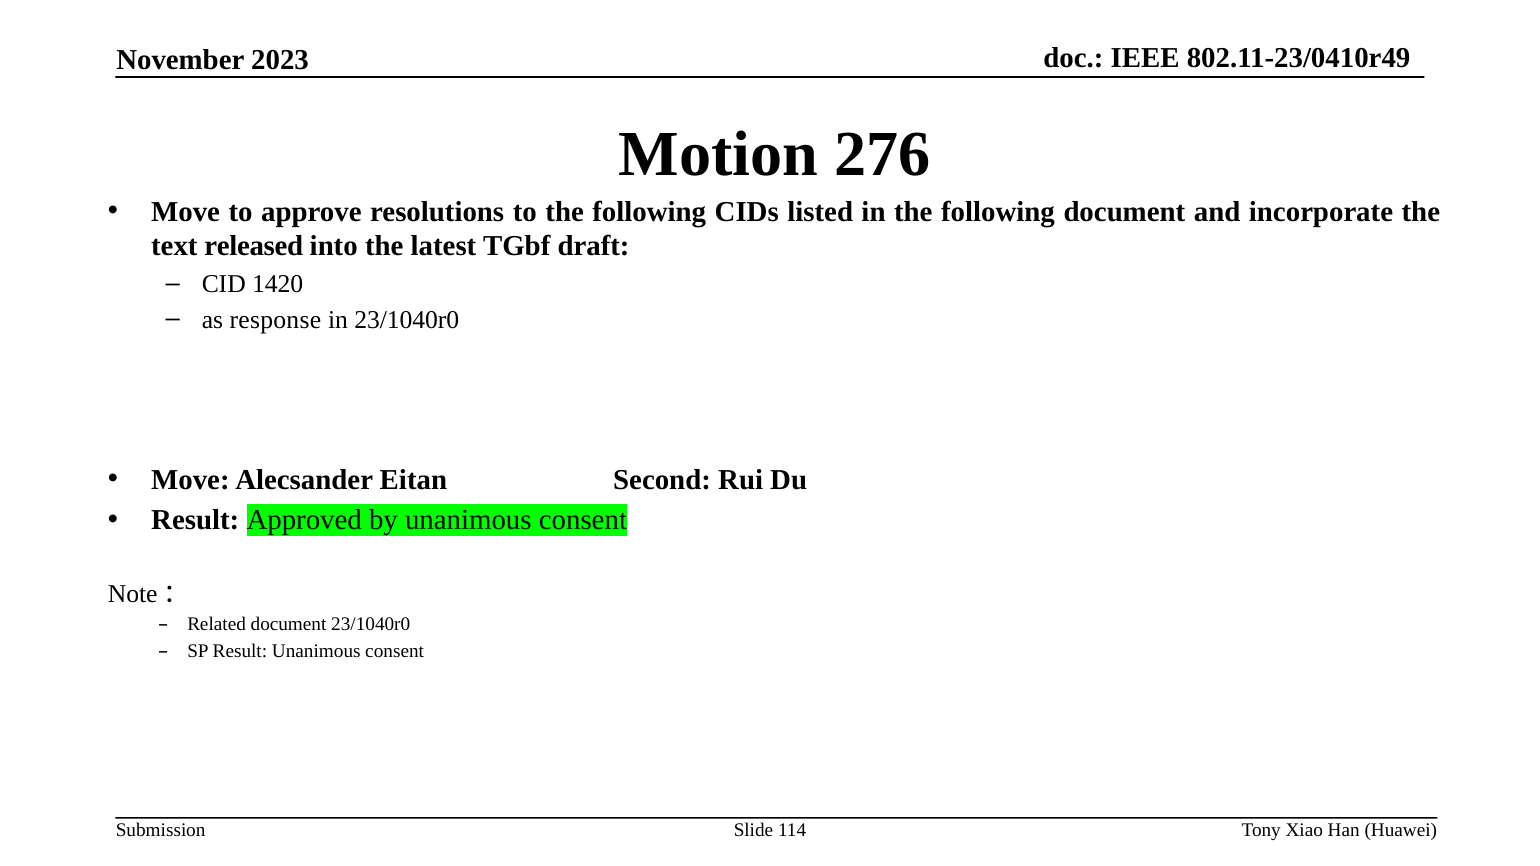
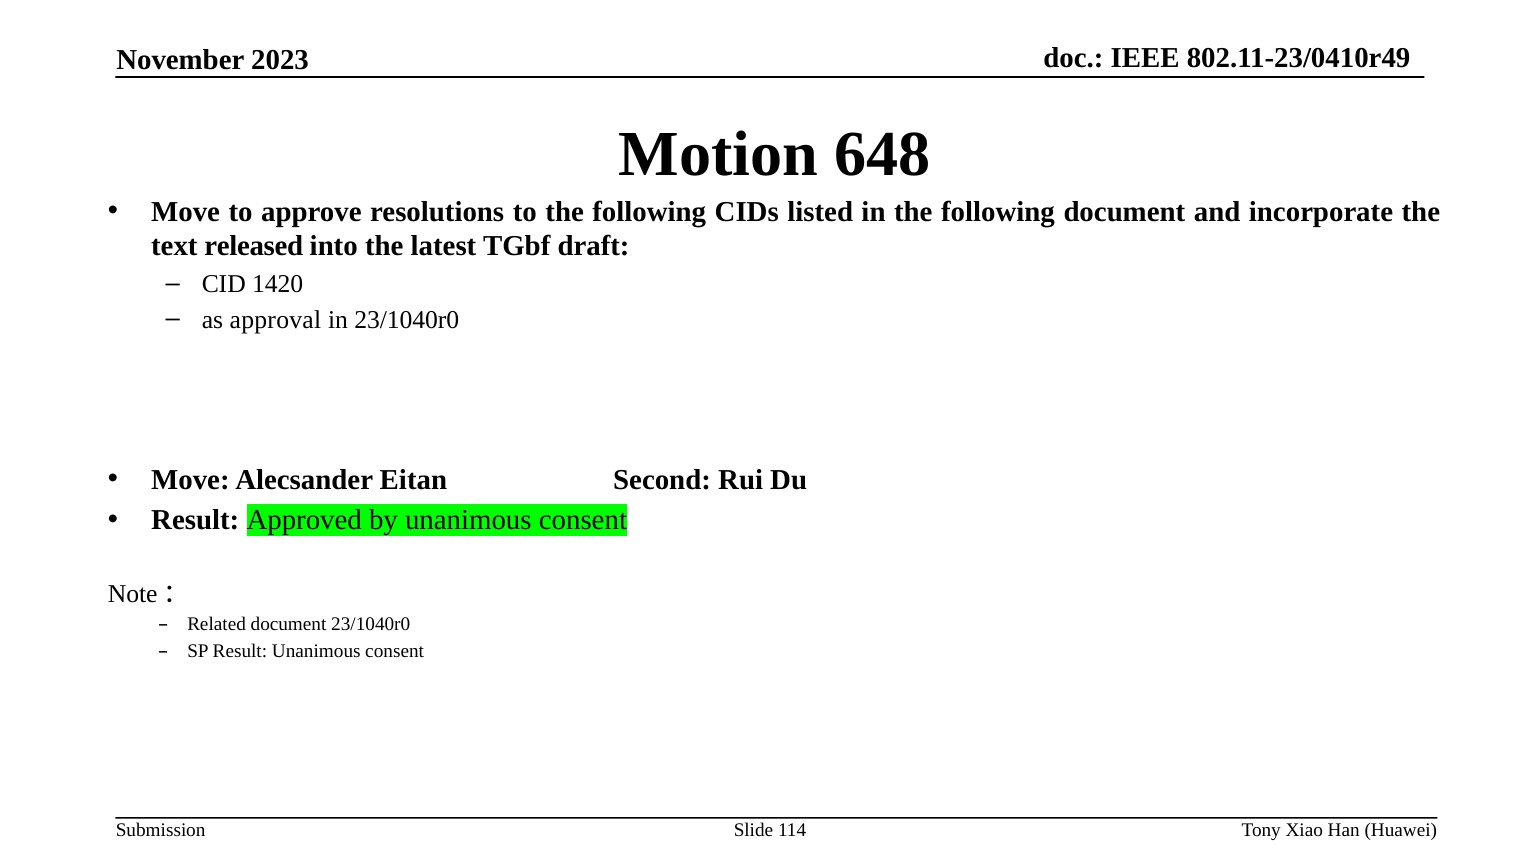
276: 276 -> 648 (882, 155)
response: response -> approval (275, 320)
